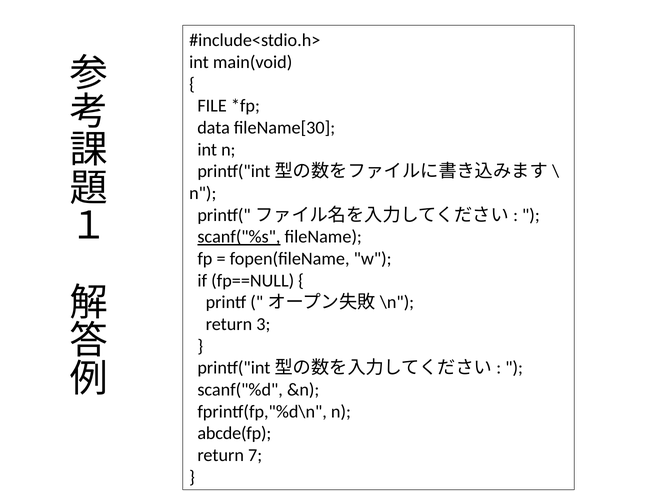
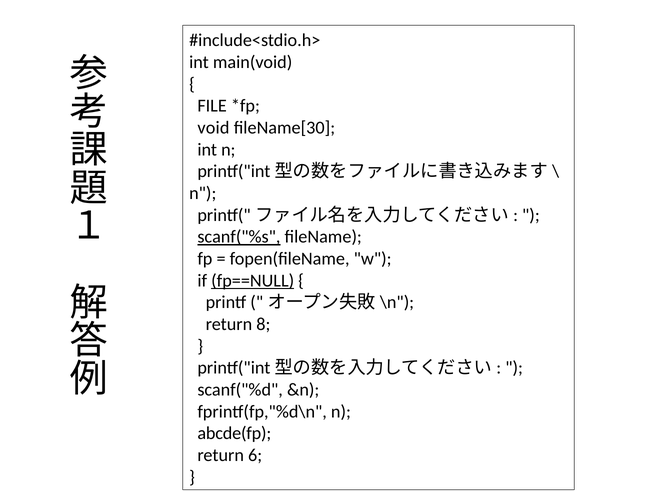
data: data -> void (213, 128)
fp==NULL underline: none -> present (253, 280)
3: 3 -> 8 (263, 324)
7: 7 -> 6 (255, 455)
